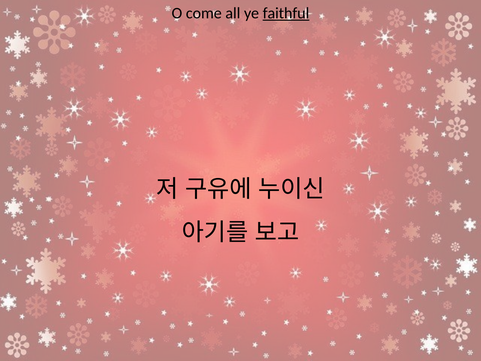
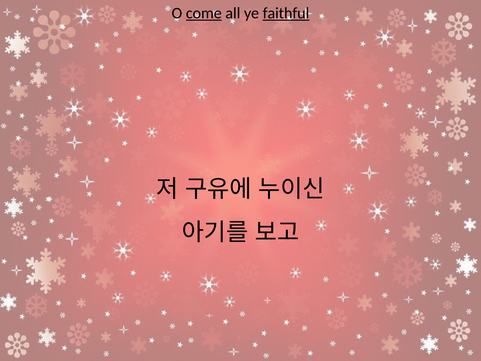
come underline: none -> present (204, 13)
